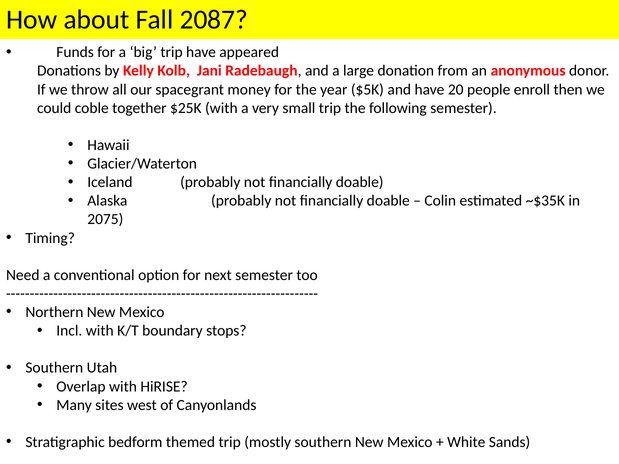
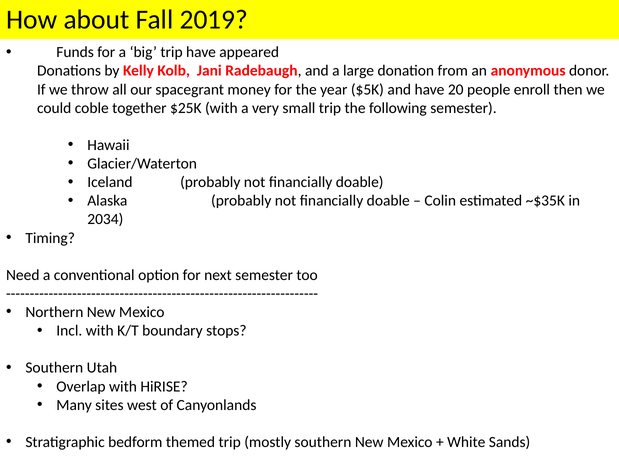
2087: 2087 -> 2019 (214, 20)
2075: 2075 -> 2034 (105, 219)
